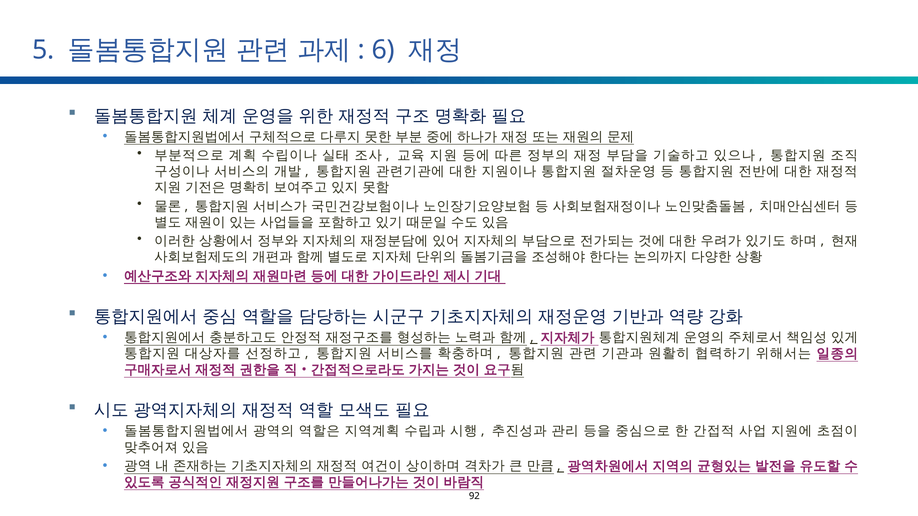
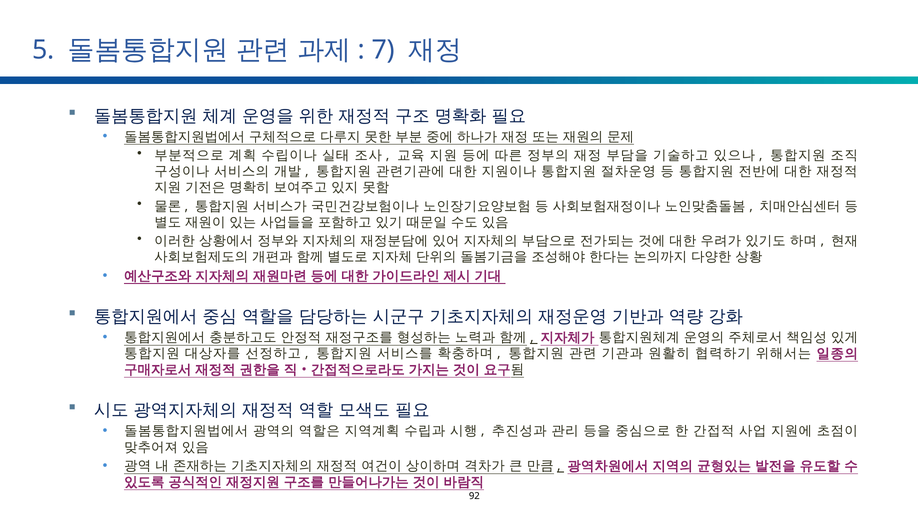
6: 6 -> 7 (383, 50)
